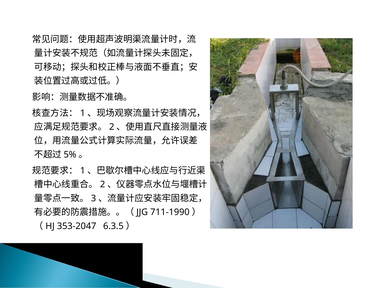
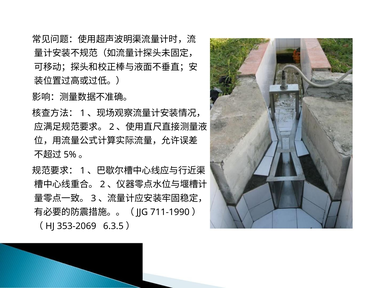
353-2047: 353-2047 -> 353-2069 (77, 226)
